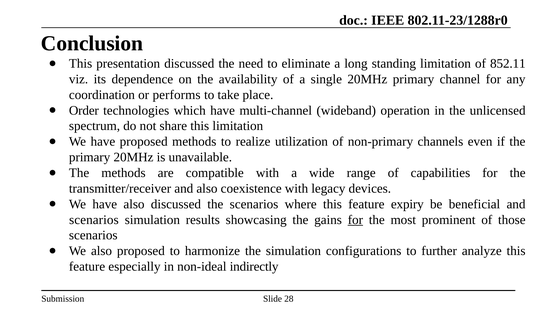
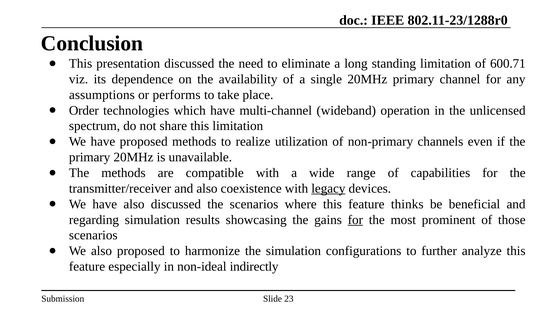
852.11: 852.11 -> 600.71 (508, 64)
coordination: coordination -> assumptions (102, 95)
legacy underline: none -> present (328, 189)
expiry: expiry -> thinks (407, 204)
scenarios: scenarios -> regarding (94, 220)
28: 28 -> 23 (289, 299)
